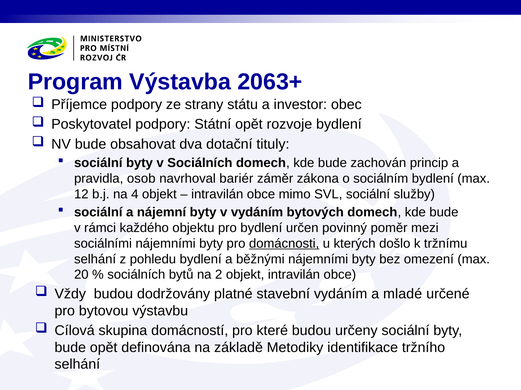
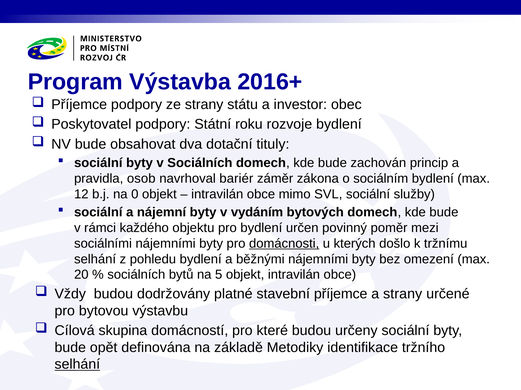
2063+: 2063+ -> 2016+ (270, 82)
Státní opět: opět -> roku (249, 125)
4: 4 -> 0 (135, 194)
2: 2 -> 5 (219, 275)
stavební vydáním: vydáním -> příjemce (341, 294)
a mladé: mladé -> strany (403, 294)
selhání underline: none -> present (77, 365)
